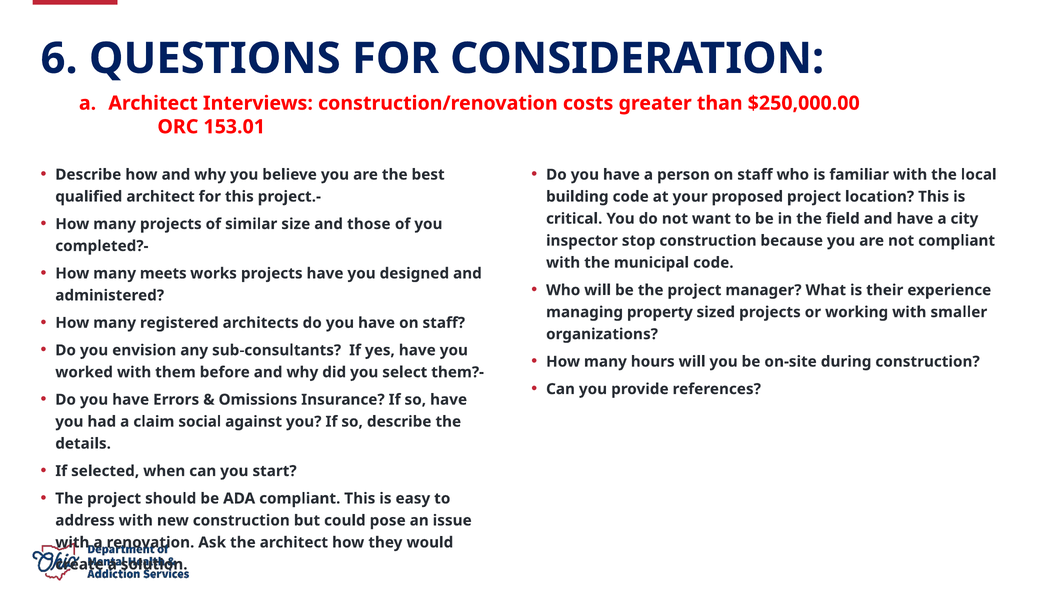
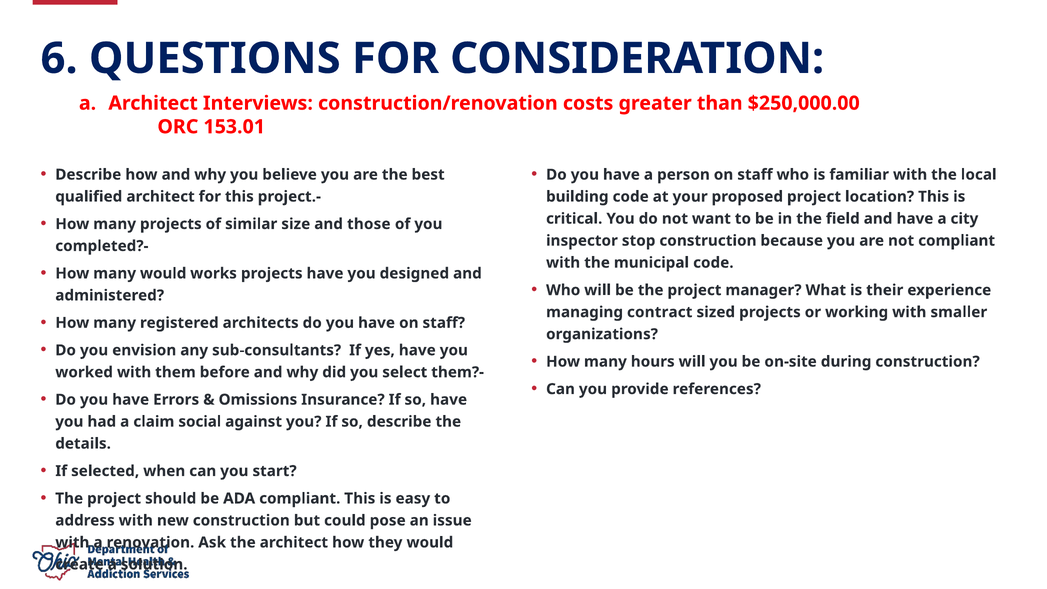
many meets: meets -> would (163, 273)
property: property -> contract (660, 312)
